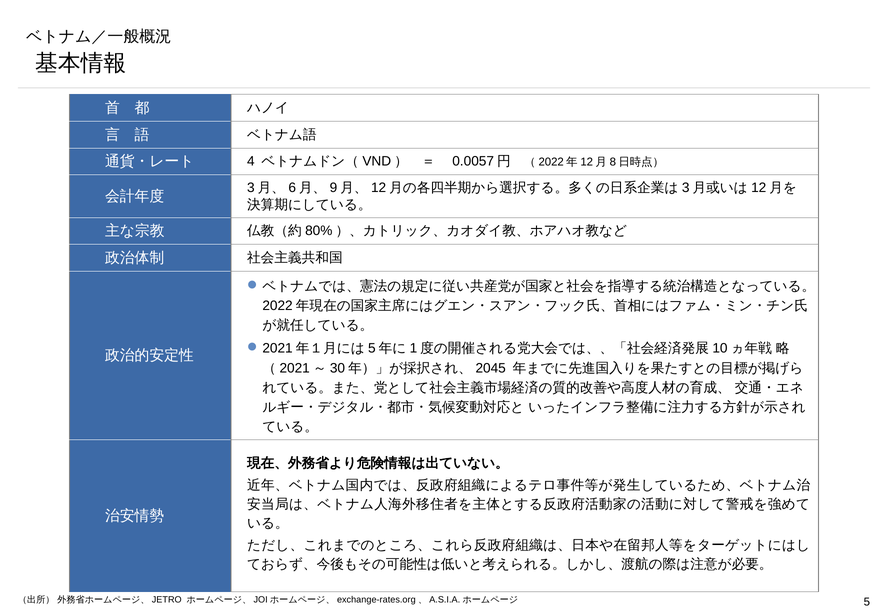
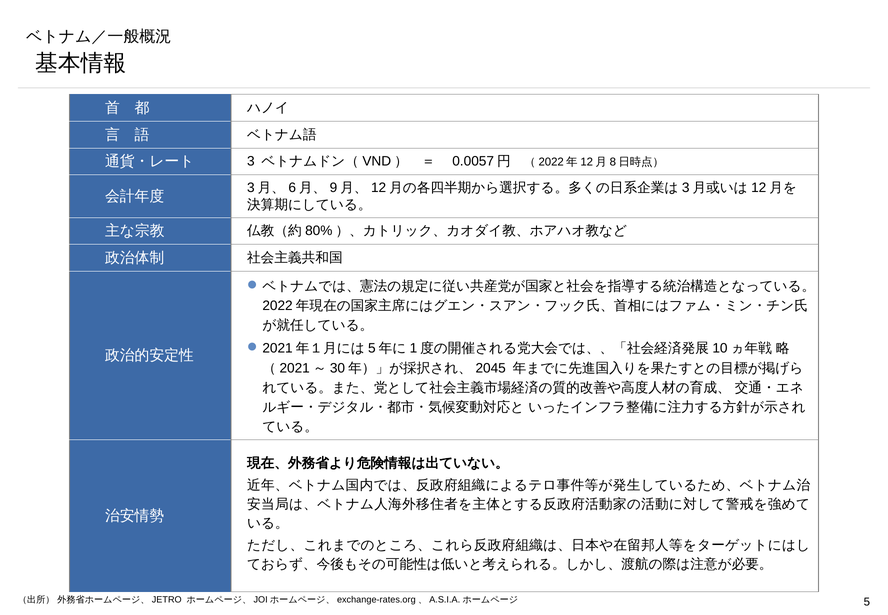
4: 4 -> 3 (251, 161)
